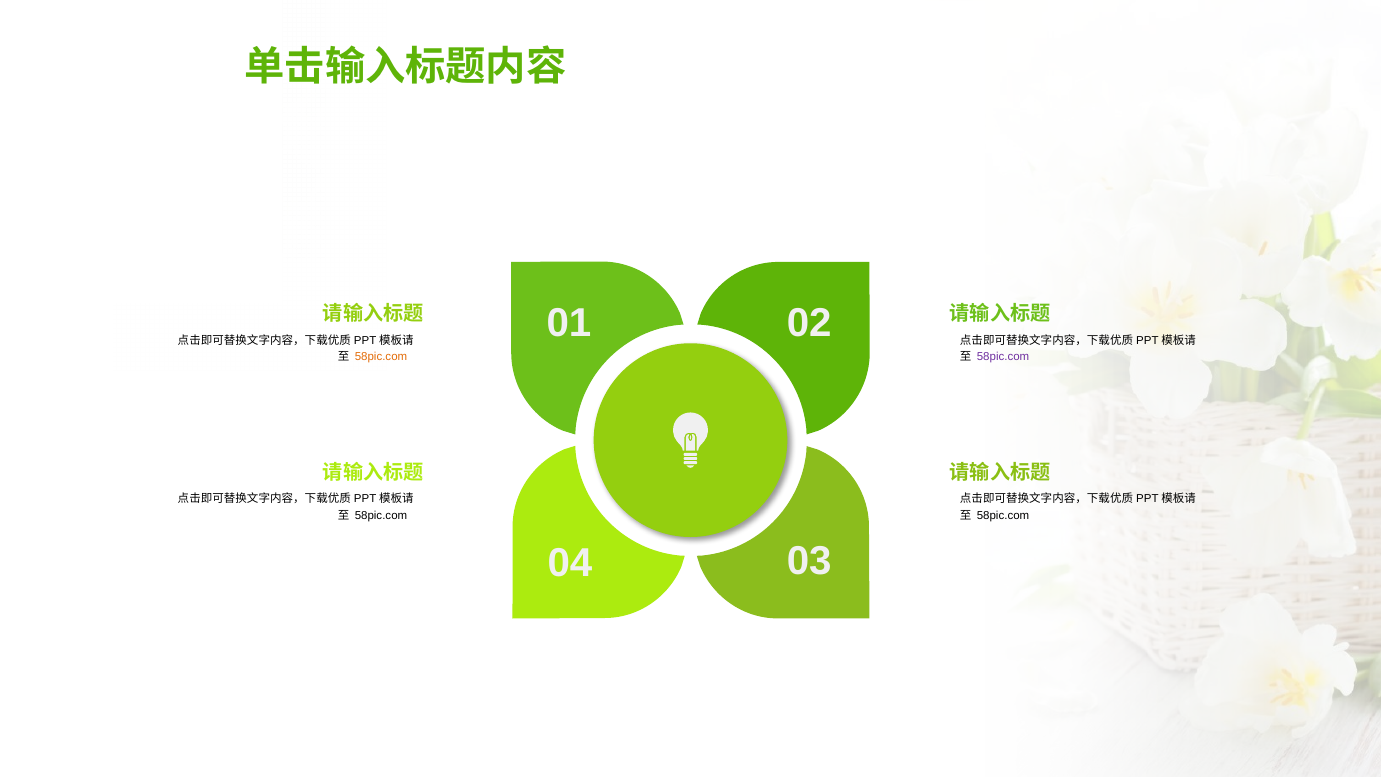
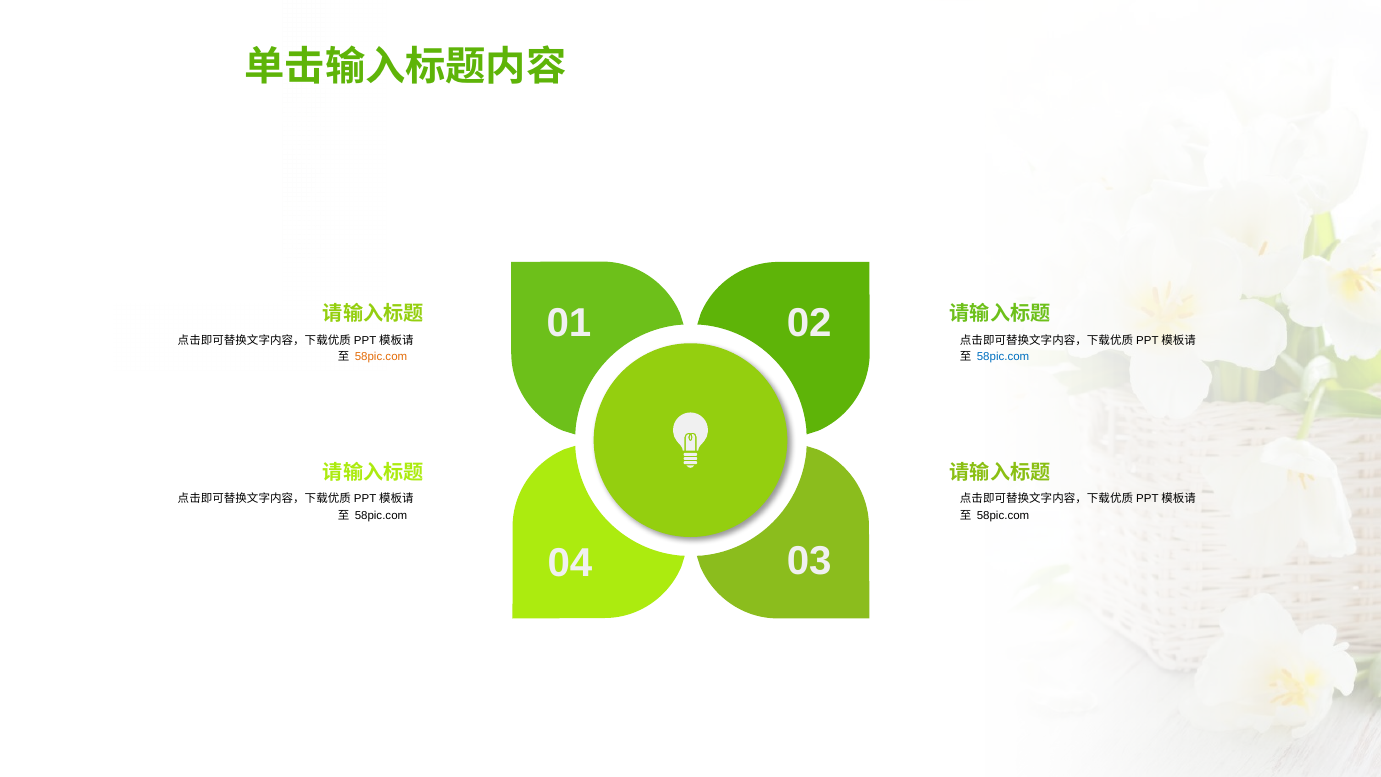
58pic.com colour: purple -> blue (1003, 357)
